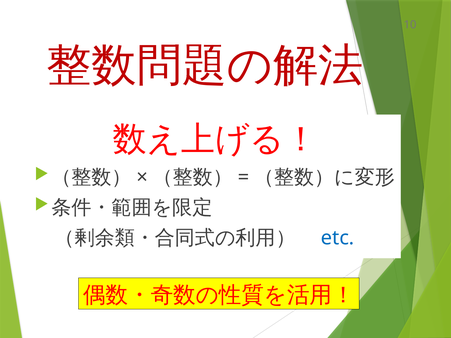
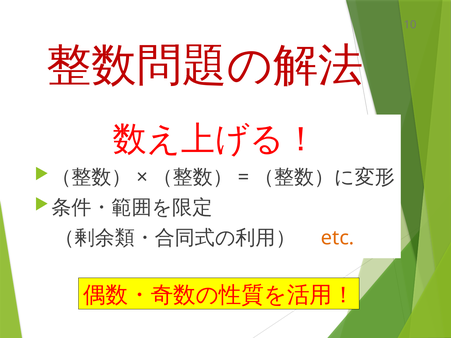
etc colour: blue -> orange (338, 238)
